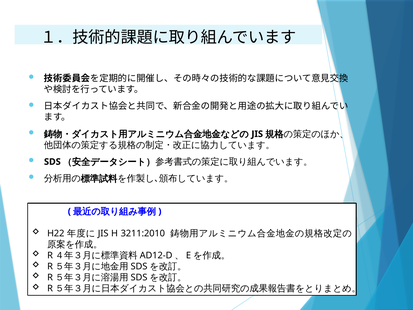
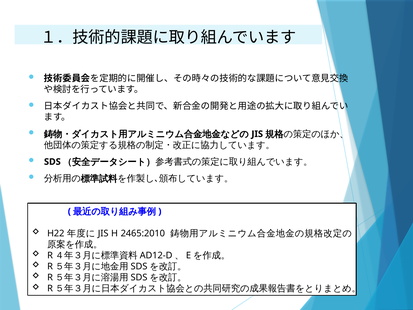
3211:2010: 3211:2010 -> 2465:2010 (143, 233)
